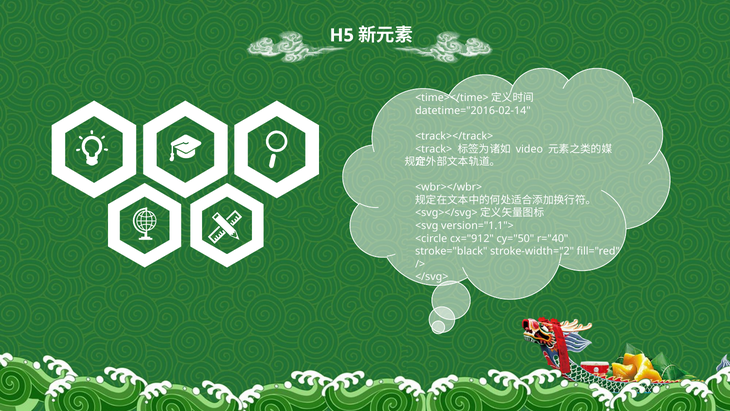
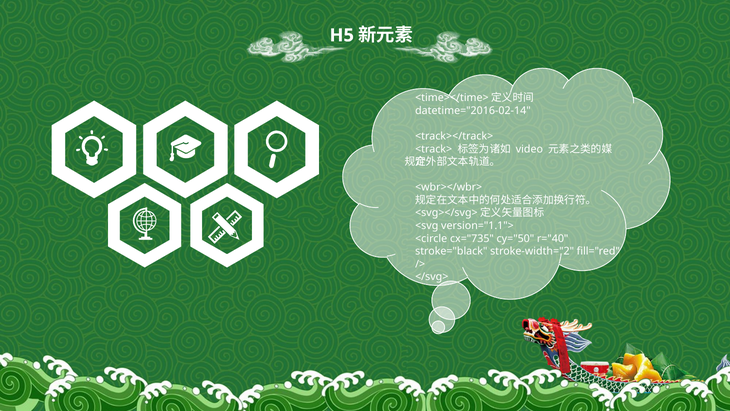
cx="912: cx="912 -> cx="735 (472, 238)
